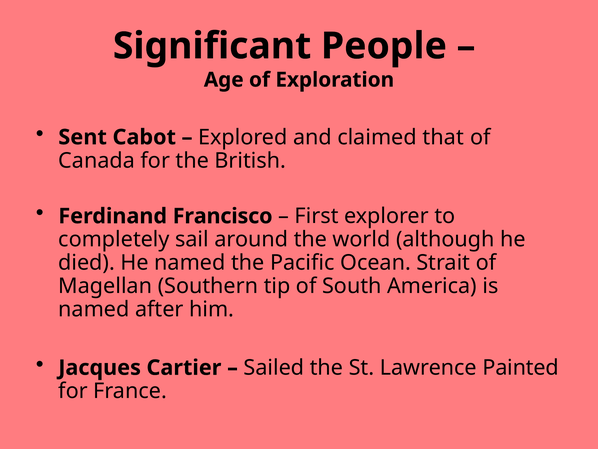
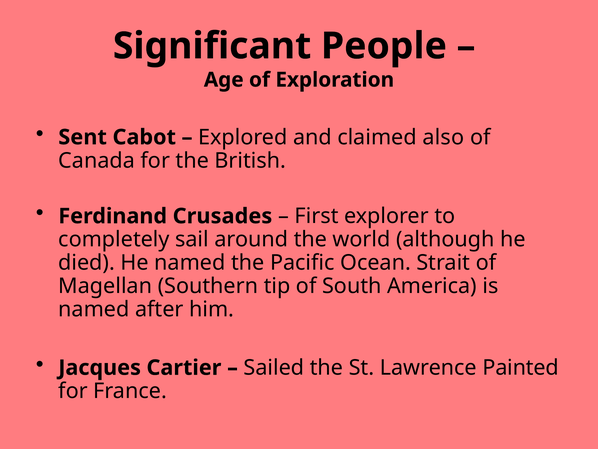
that: that -> also (443, 137)
Francisco: Francisco -> Crusades (222, 216)
